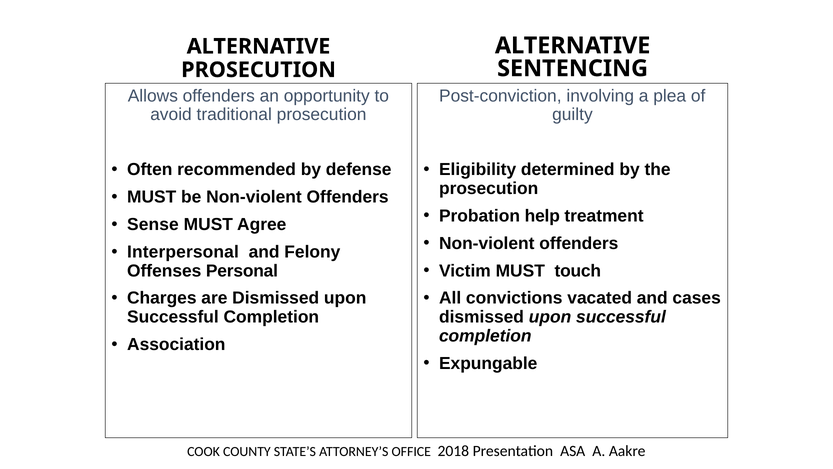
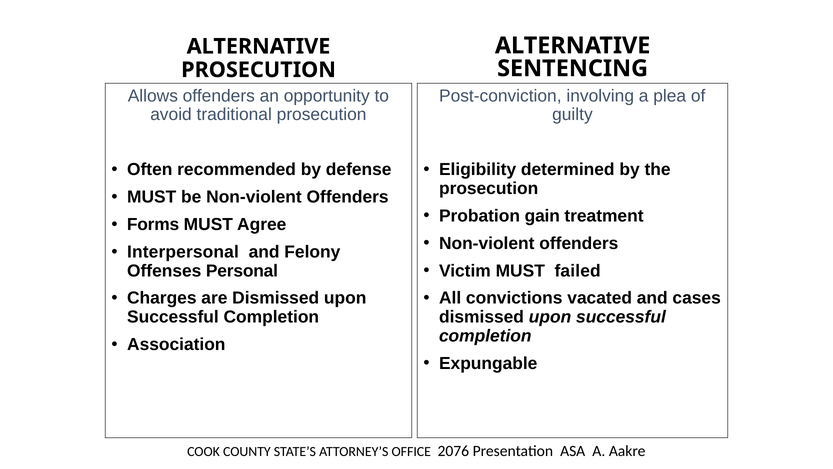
help: help -> gain (542, 216)
Sense: Sense -> Forms (153, 224)
touch: touch -> failed (578, 271)
2018: 2018 -> 2076 (453, 451)
